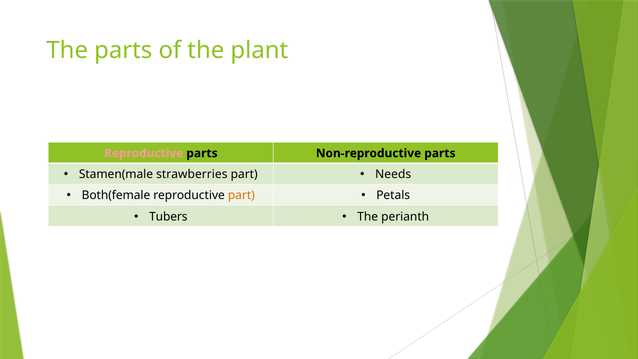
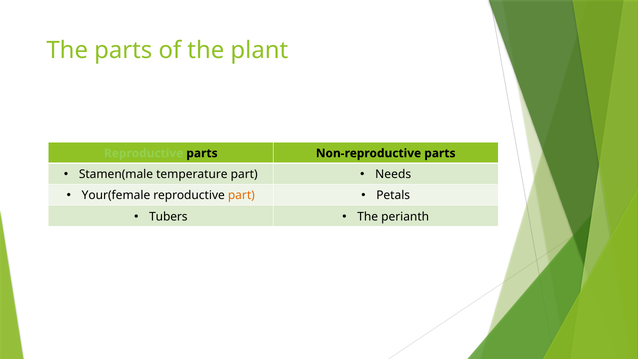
Reproductive colour: pink -> light green (144, 153)
strawberries: strawberries -> temperature (192, 174)
Both(female: Both(female -> Your(female (116, 195)
